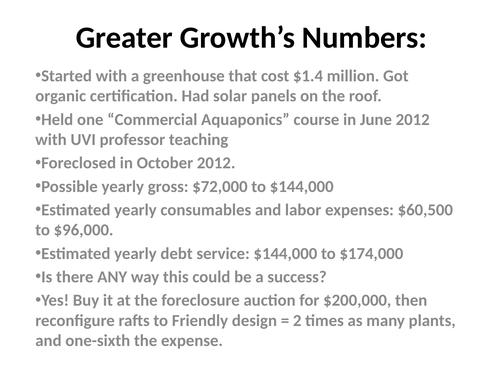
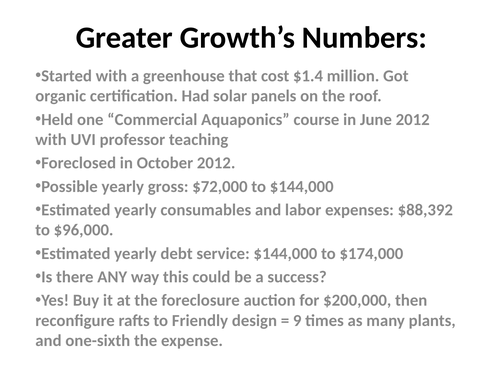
$60,500: $60,500 -> $88,392 (425, 210)
2: 2 -> 9 (297, 321)
